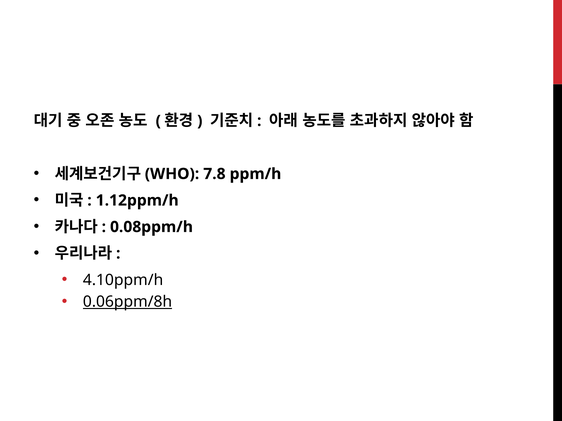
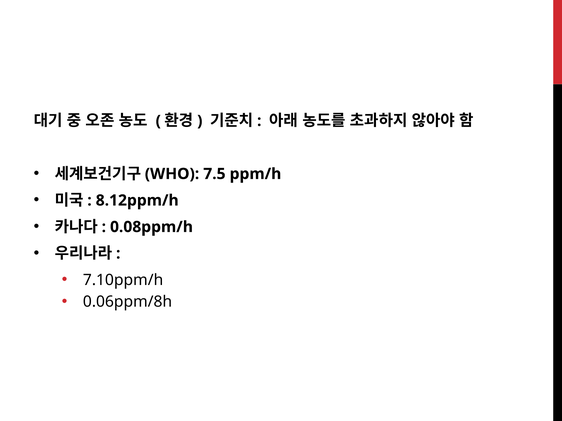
7.8: 7.8 -> 7.5 (214, 174)
1.12ppm/h: 1.12ppm/h -> 8.12ppm/h (137, 201)
4.10ppm/h: 4.10ppm/h -> 7.10ppm/h (123, 280)
0.06ppm/8h underline: present -> none (128, 302)
